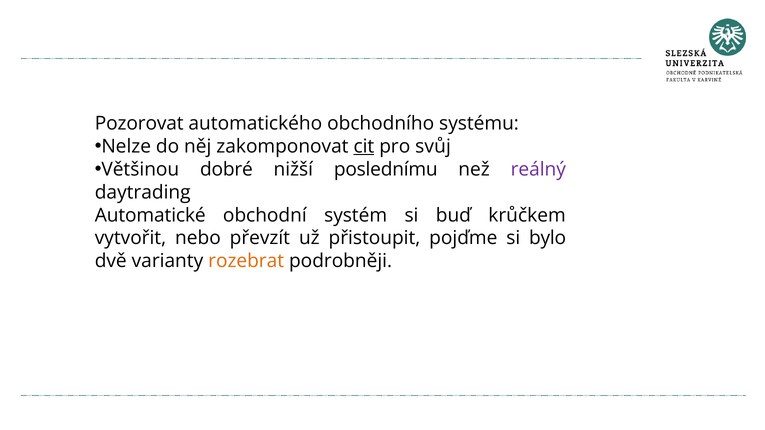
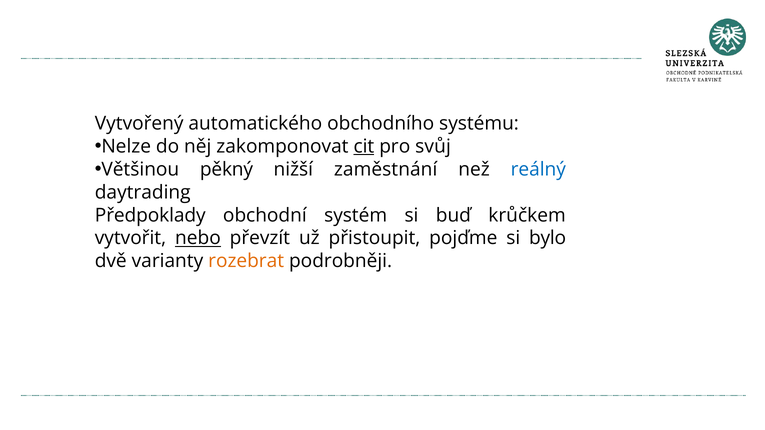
Pozorovat: Pozorovat -> Vytvořený (139, 124)
dobré: dobré -> pěkný (226, 169)
poslednímu: poslednímu -> zaměstnání (386, 169)
reálný colour: purple -> blue (538, 169)
Automatické: Automatické -> Předpoklady (150, 215)
nebo underline: none -> present (198, 238)
